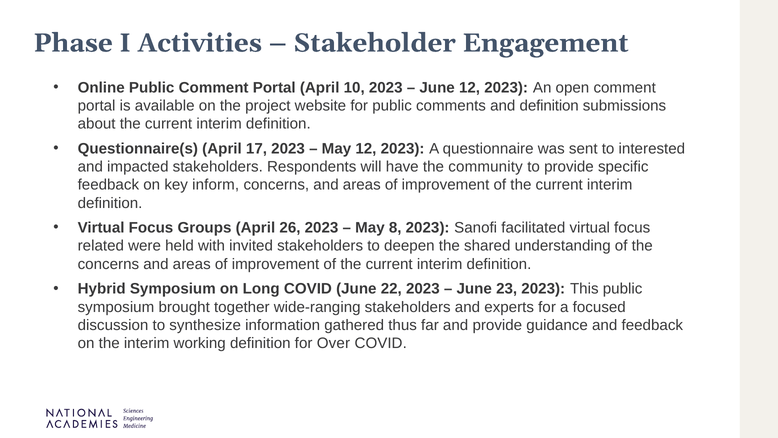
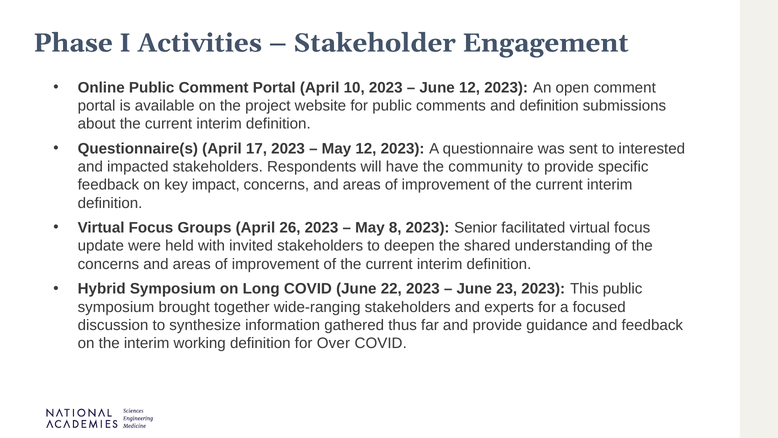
inform: inform -> impact (216, 185)
Sanofi: Sanofi -> Senior (476, 228)
related: related -> update (101, 246)
